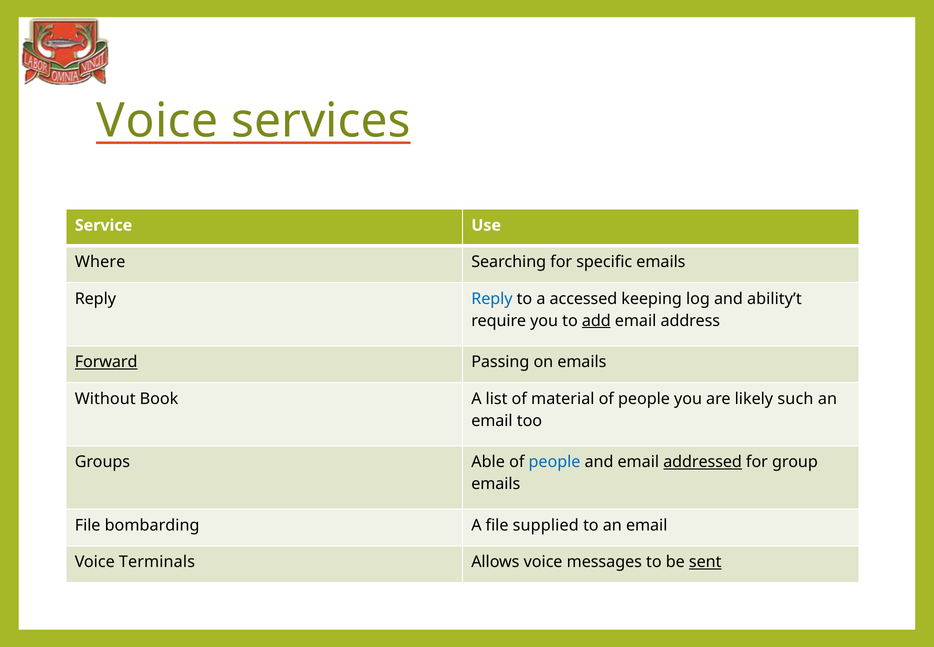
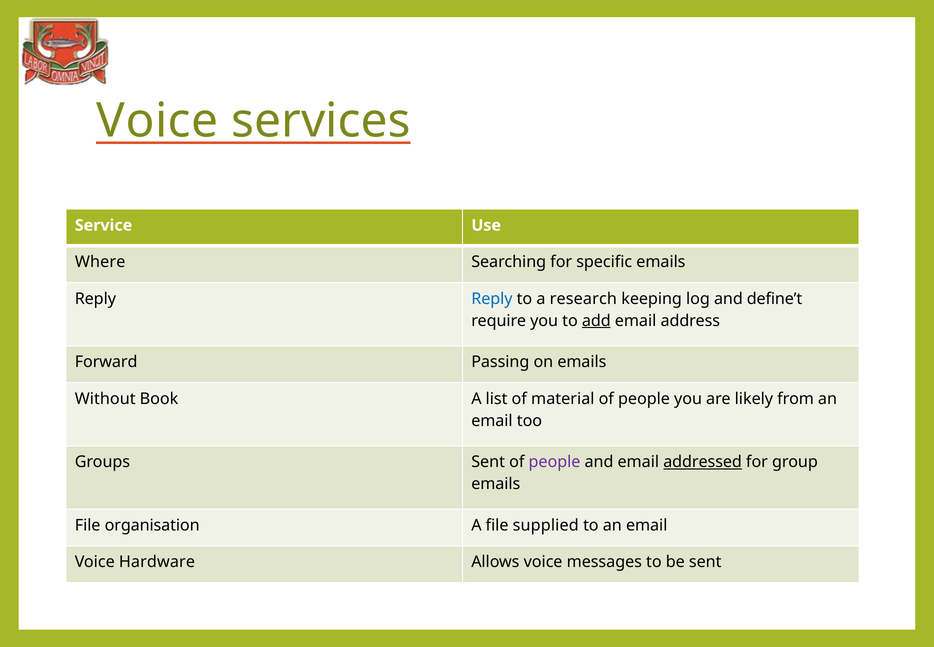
accessed: accessed -> research (583, 299)
ability’t: ability’t -> define’t (775, 299)
Forward underline: present -> none (106, 362)
such: such -> from (796, 399)
Groups Able: Able -> Sent (488, 462)
people colour: blue -> purple (555, 462)
bombarding: bombarding -> organisation (152, 525)
Terminals: Terminals -> Hardware (157, 562)
sent underline: present -> none (705, 562)
